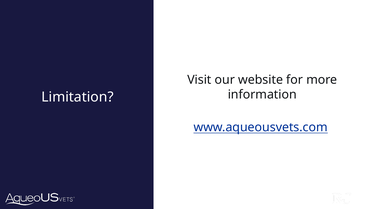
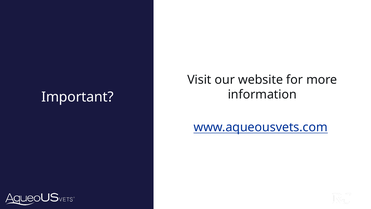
Limitation: Limitation -> Important (78, 97)
